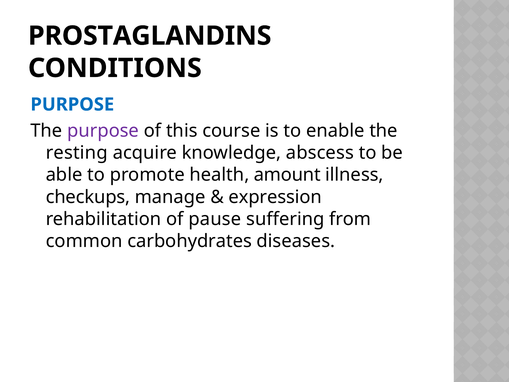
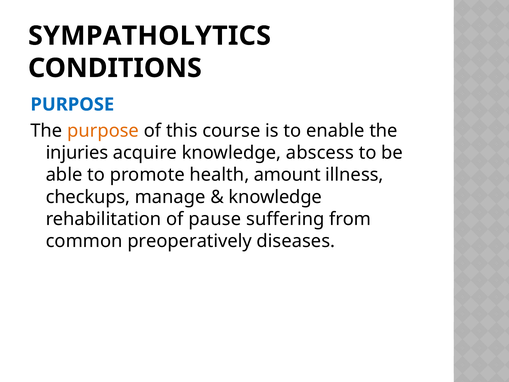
PROSTAGLANDINS: PROSTAGLANDINS -> SYMPATHOLYTICS (150, 36)
purpose colour: purple -> orange (103, 131)
resting: resting -> injuries (77, 153)
expression: expression -> knowledge (275, 197)
carbohydrates: carbohydrates -> preoperatively (190, 241)
